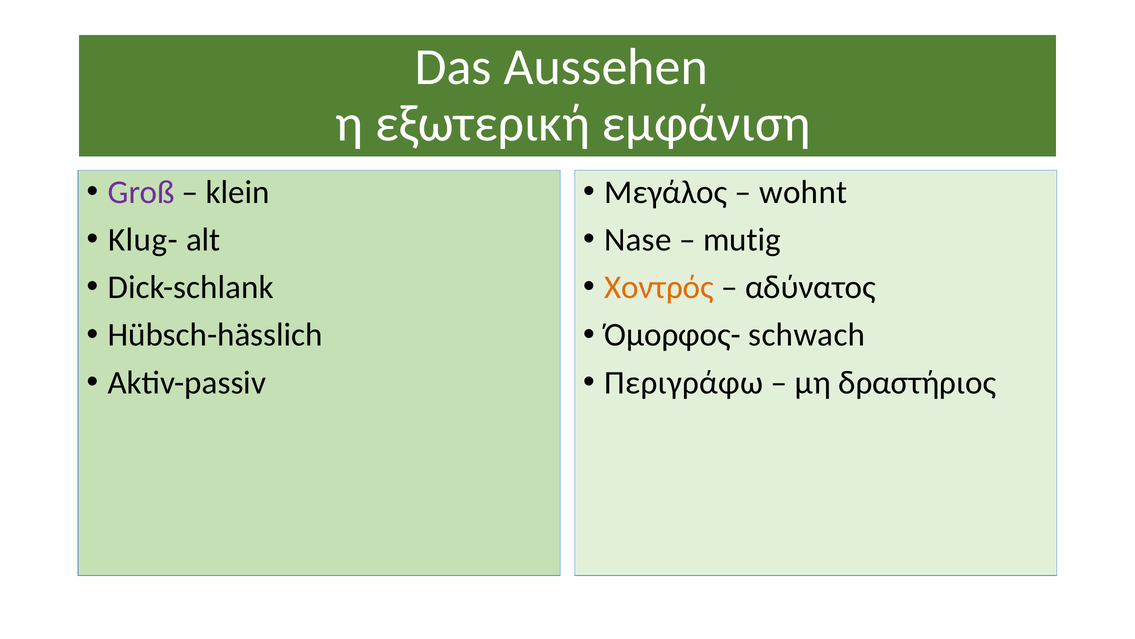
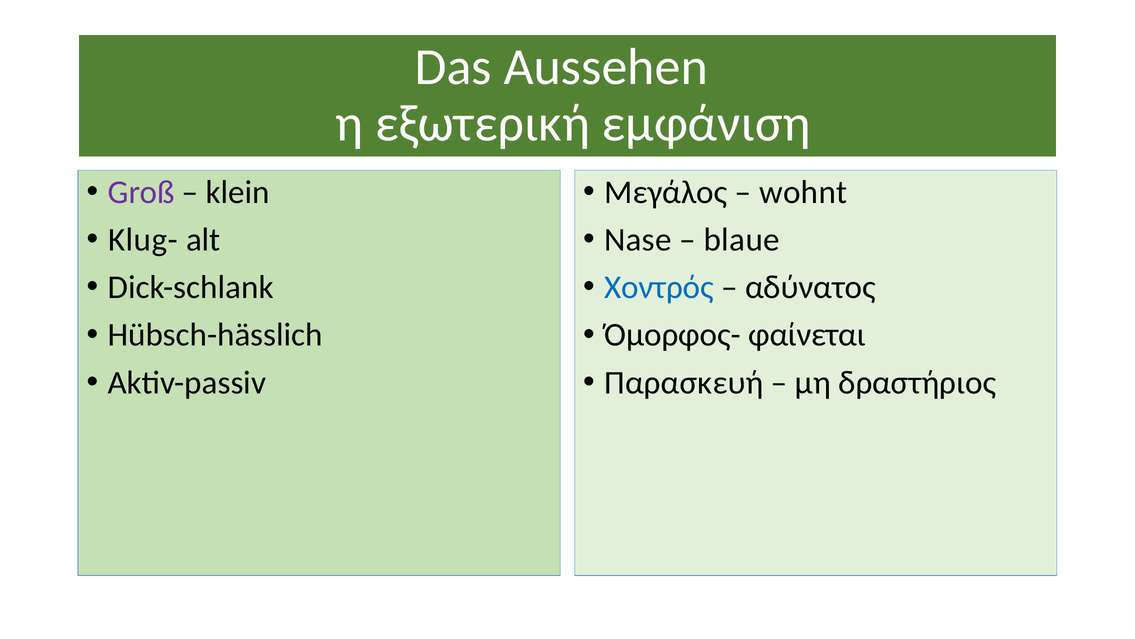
mutig: mutig -> blaue (742, 239)
Χοντρός colour: orange -> blue (659, 287)
schwach: schwach -> φαίνεται (807, 335)
Περιγράφω: Περιγράφω -> Παρασκευή (684, 382)
